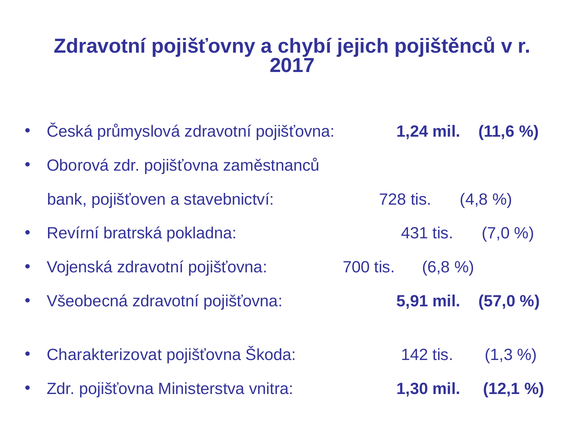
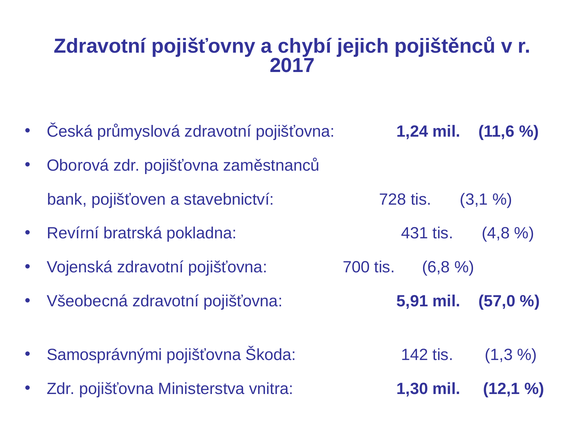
4,8: 4,8 -> 3,1 (474, 199)
7,0: 7,0 -> 4,8 (496, 233)
Charakterizovat: Charakterizovat -> Samosprávnými (104, 355)
